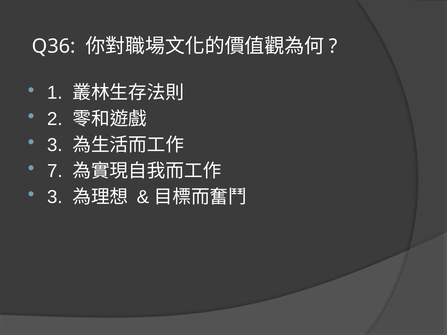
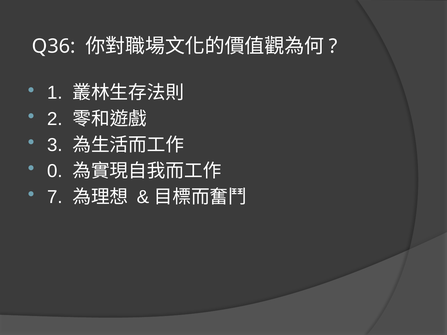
7: 7 -> 0 (55, 171)
3: 3 -> 7 (55, 197)
